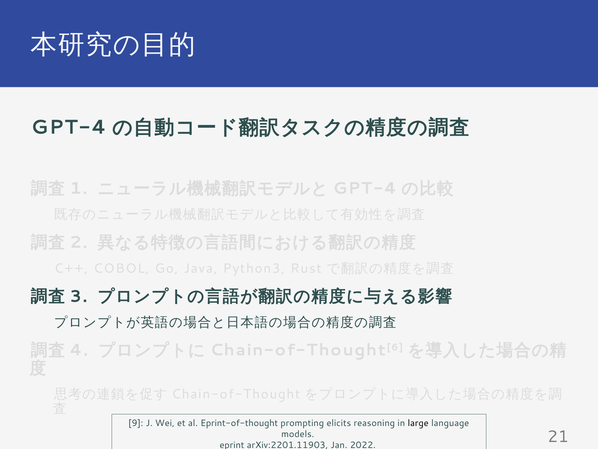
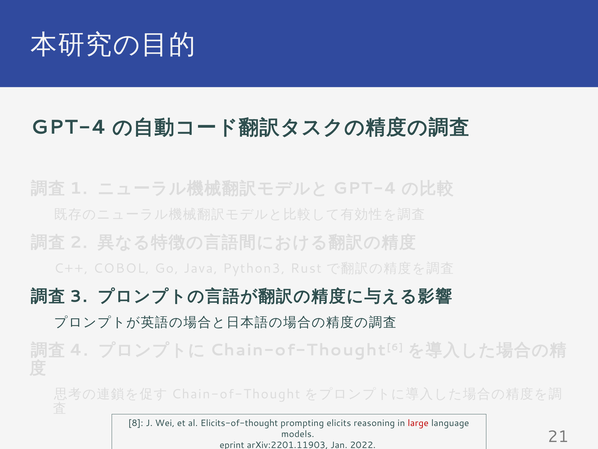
9: 9 -> 8 (136, 423)
Eprint-of-thought: Eprint-of-thought -> Elicits-of-thought (239, 423)
large colour: black -> red (418, 423)
